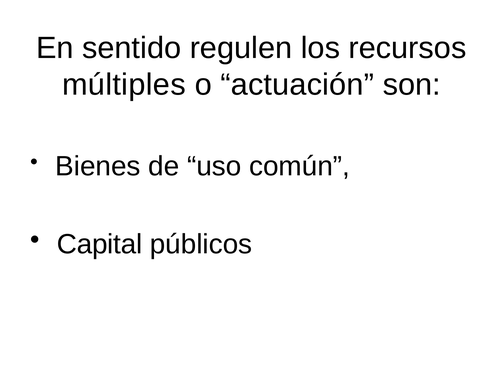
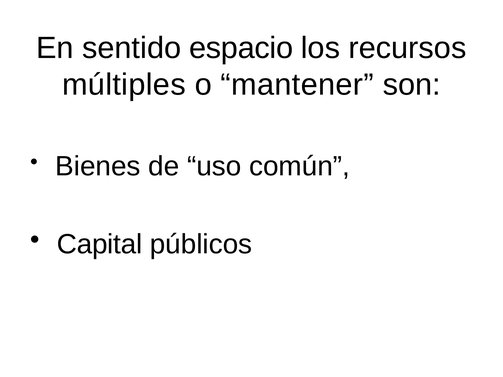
regulen: regulen -> espacio (241, 48)
actuación: actuación -> mantener (297, 85)
